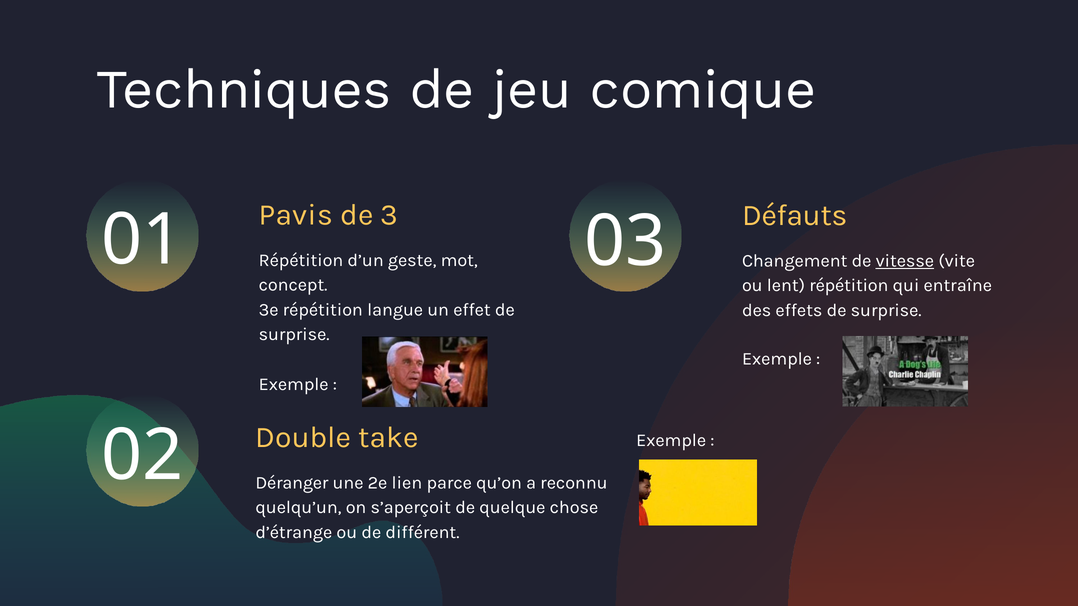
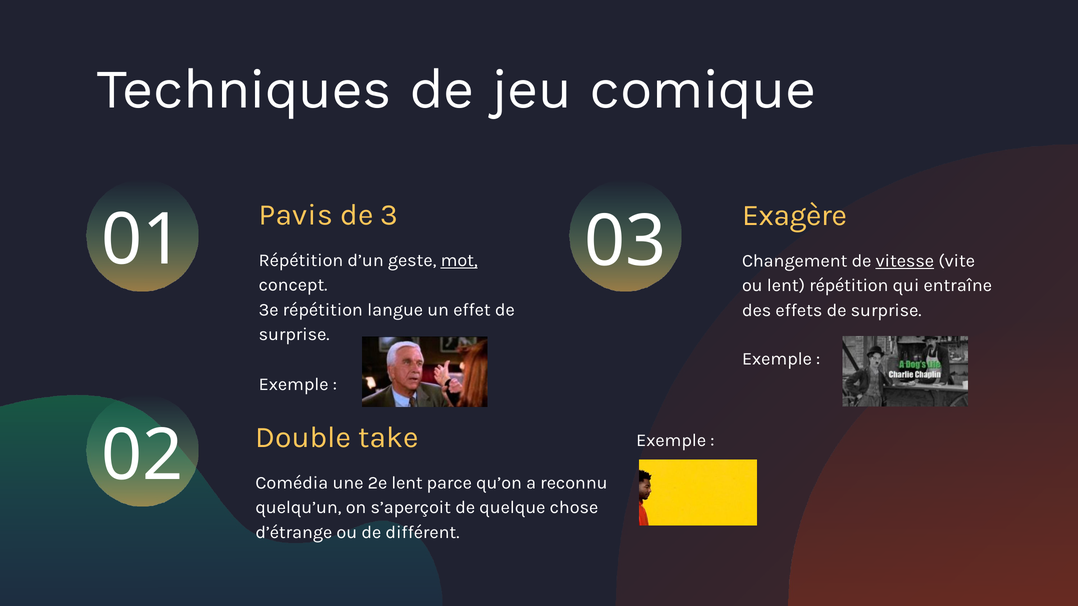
Défauts: Défauts -> Exagère (795, 216)
mot underline: none -> present (459, 260)
Déranger: Déranger -> Comédia (292, 483)
2e lien: lien -> lent (407, 483)
